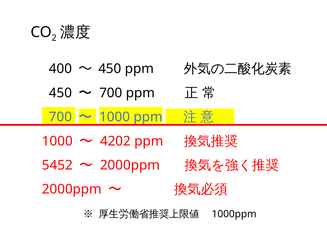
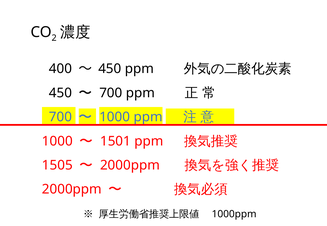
4202: 4202 -> 1501 (115, 141)
5452: 5452 -> 1505 (57, 165)
